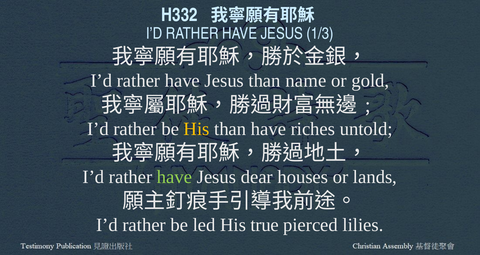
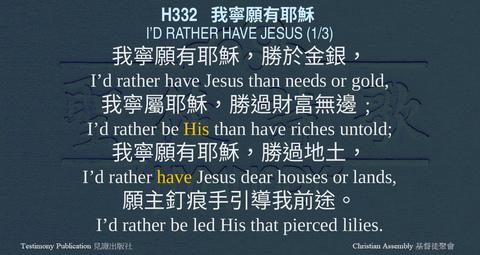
name: name -> needs (306, 81)
have colour: light green -> yellow (175, 177)
true: true -> that (265, 225)
